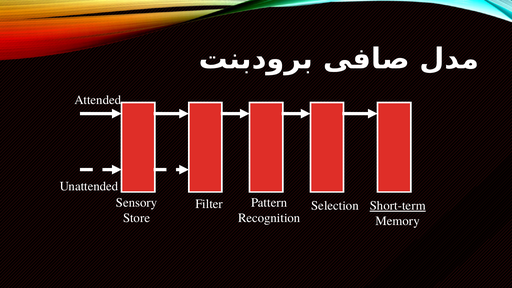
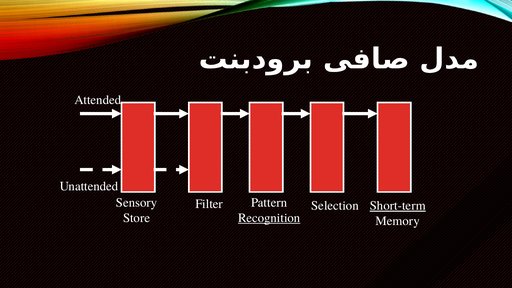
Recognition underline: none -> present (269, 218)
